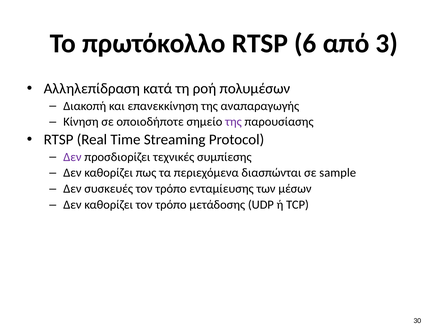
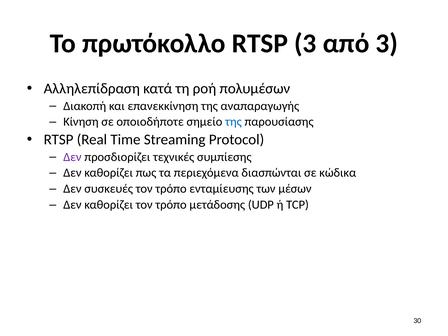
RTSP 6: 6 -> 3 (305, 43)
της colour: purple -> blue (233, 122)
sample: sample -> κώδικα (338, 173)
